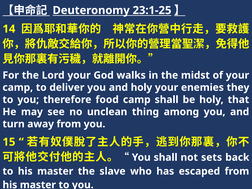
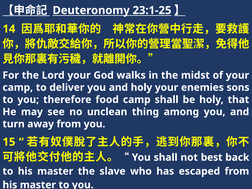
they: they -> sons (238, 87)
sets: sets -> best (212, 157)
